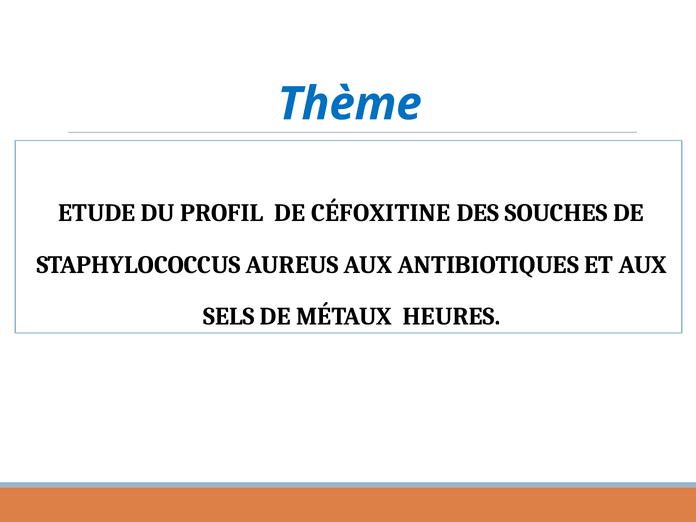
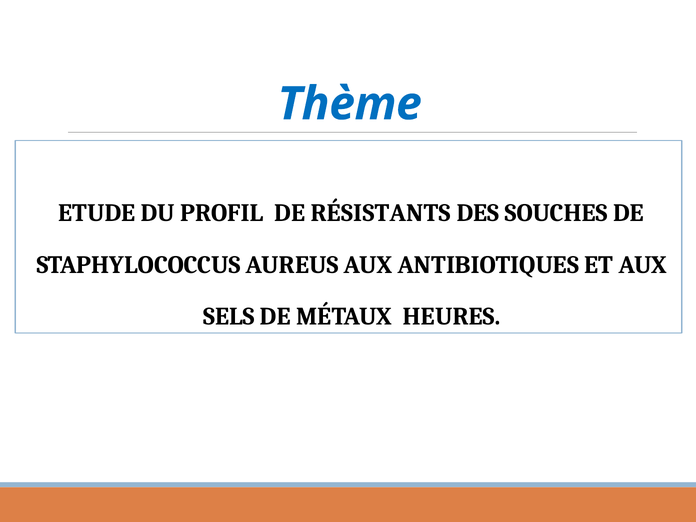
CÉFOXITINE: CÉFOXITINE -> RÉSISTANTS (381, 213)
